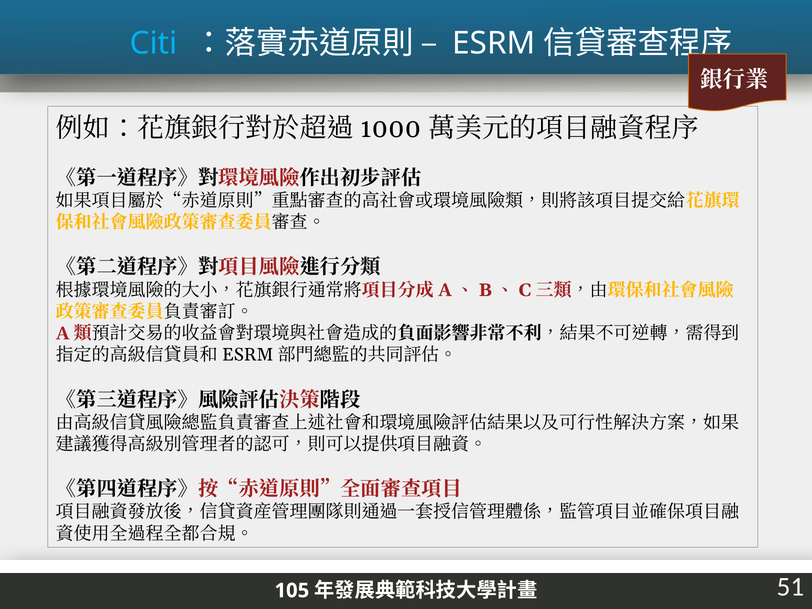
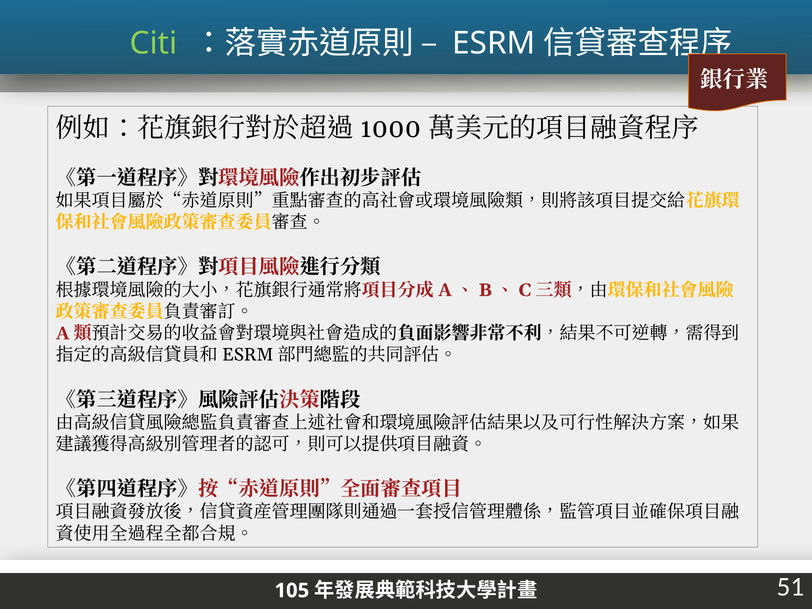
Citi colour: light blue -> light green (154, 43)
